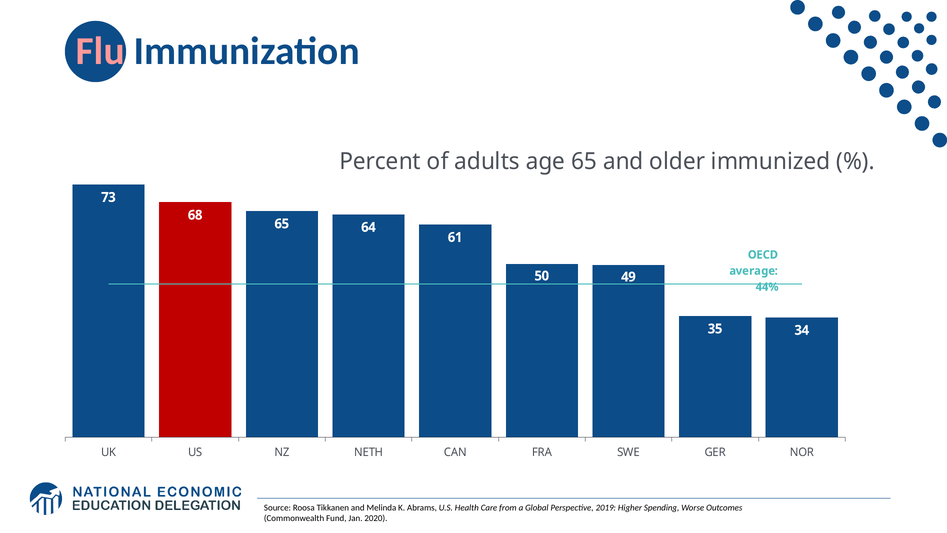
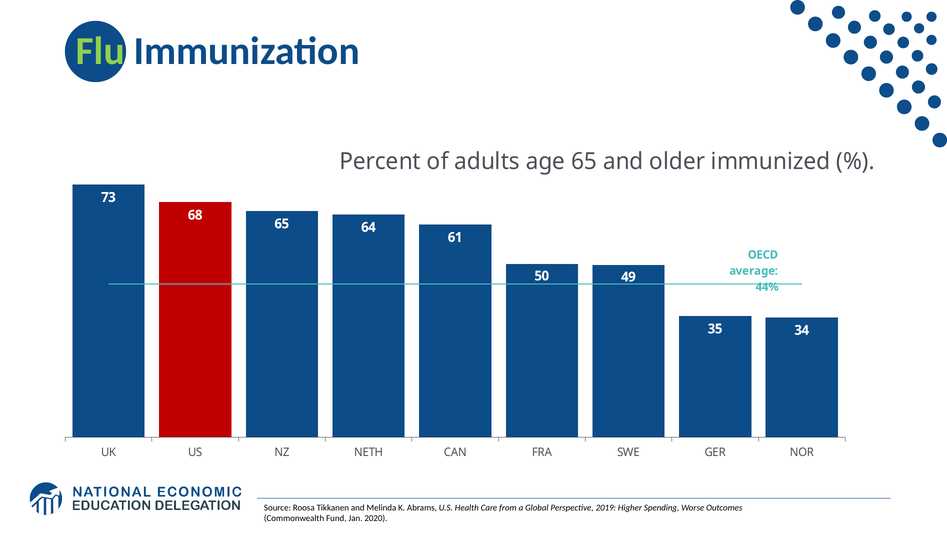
Flu colour: pink -> light green (100, 51)
